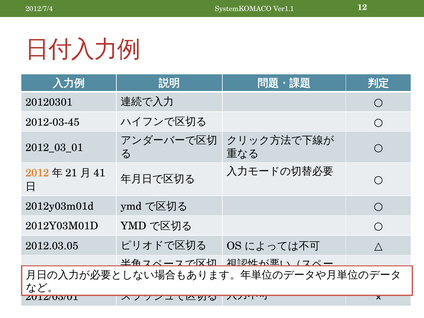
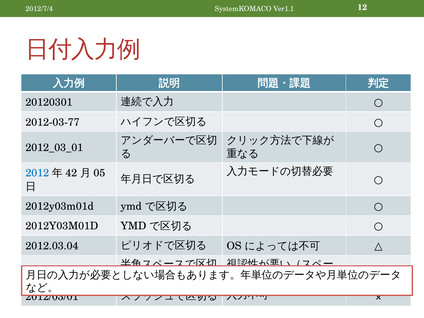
2012-03-45: 2012-03-45 -> 2012-03-77 (53, 122)
2012 colour: orange -> blue (37, 173)
21: 21 -> 42 (71, 173)
41: 41 -> 05 (99, 173)
2012.03.05: 2012.03.05 -> 2012.03.04 (52, 246)
